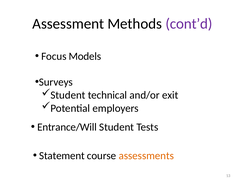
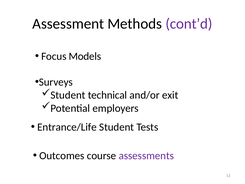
Entrance/Will: Entrance/Will -> Entrance/Life (67, 127)
Statement: Statement -> Outcomes (62, 156)
assessments colour: orange -> purple (146, 156)
